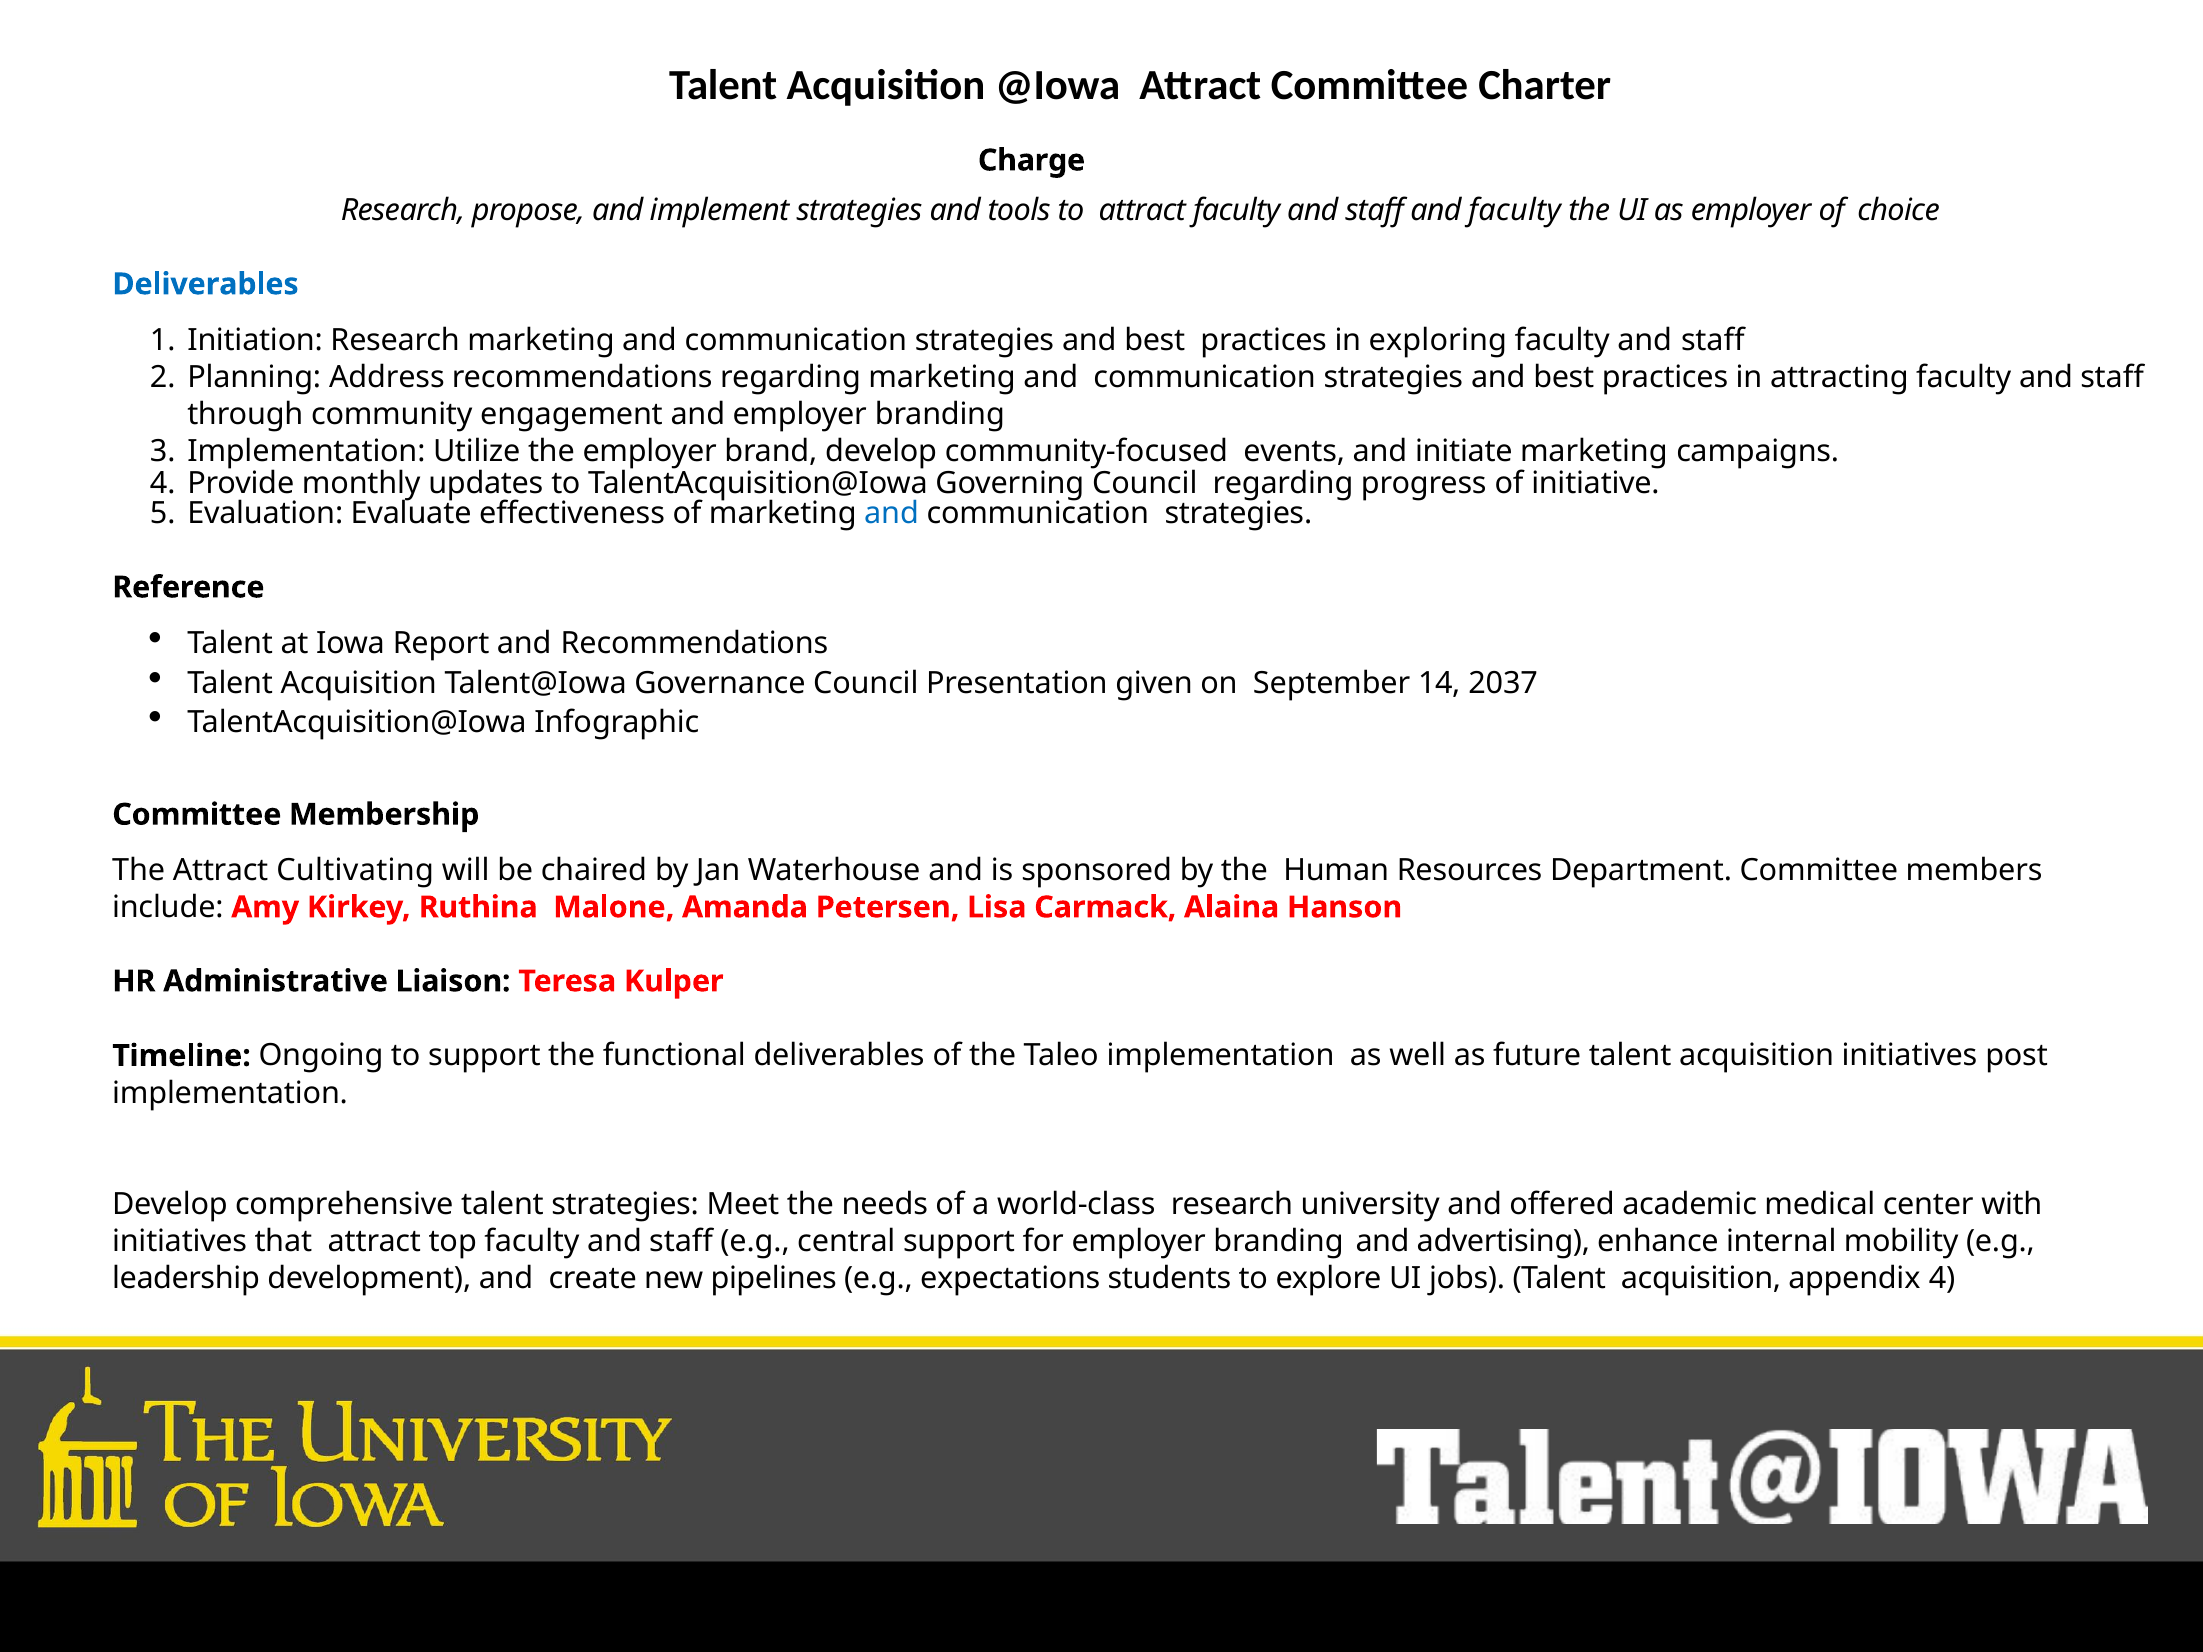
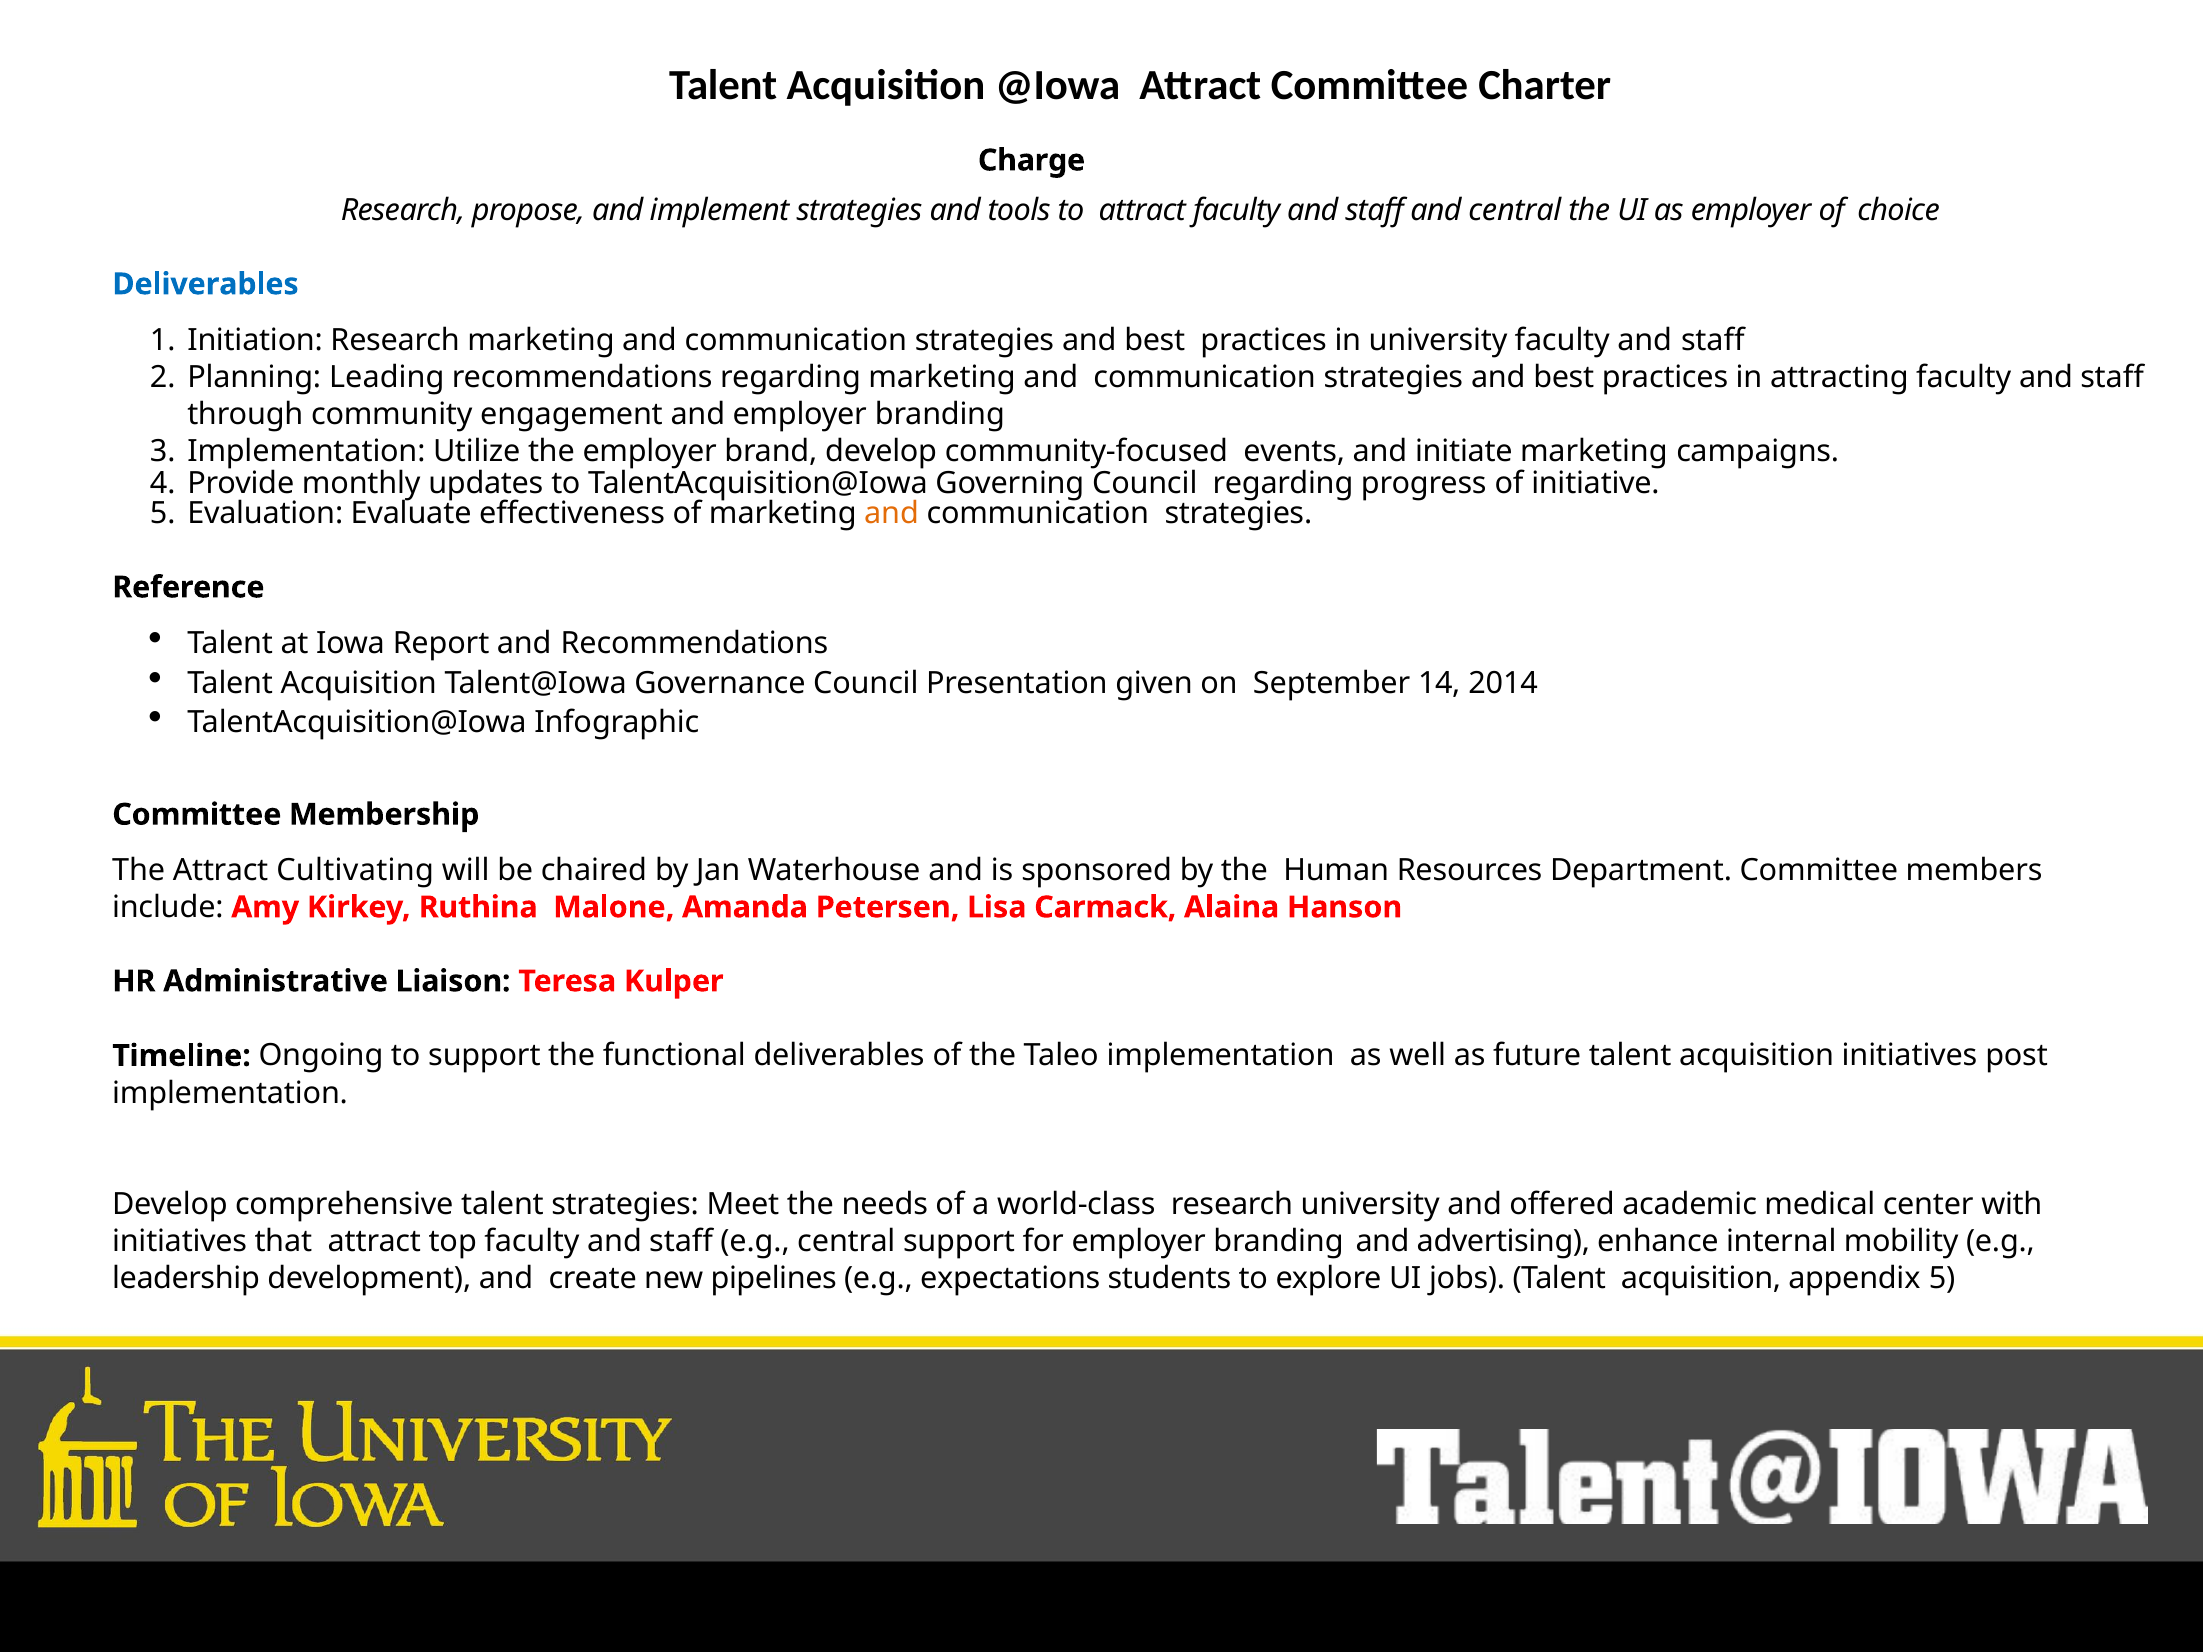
and faculty: faculty -> central (1515, 211)
in exploring: exploring -> university (1438, 341)
Address: Address -> Leading (387, 378)
and colour: blue -> orange (892, 513)
2037: 2037 -> 2014 (1503, 683)
appendix 4: 4 -> 5 (1942, 1279)
